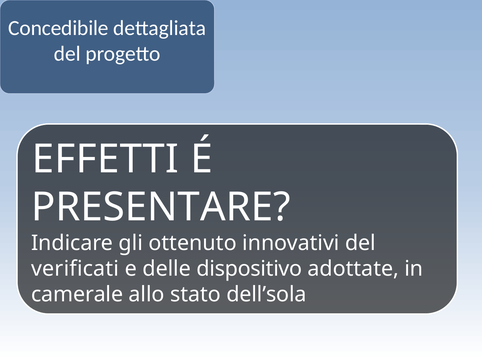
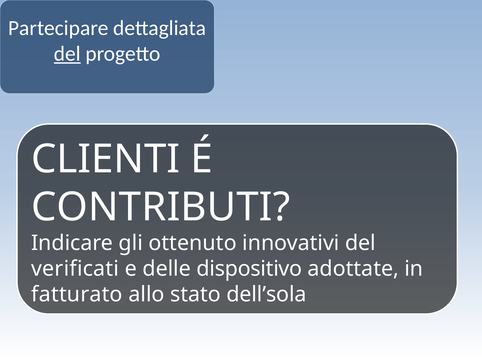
Concedibile: Concedibile -> Partecipare (58, 28)
del underline: none -> present (67, 54)
EFFETTI: EFFETTI -> CLIENTI (106, 159)
PRESENTARE: PRESENTARE -> CONTRIBUTI (161, 207)
camerale: camerale -> fatturato (77, 294)
